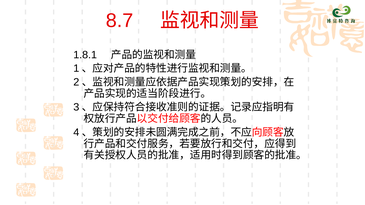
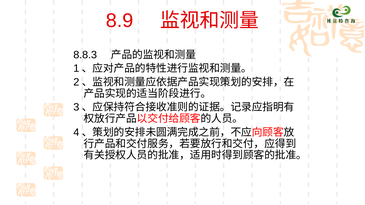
8.7: 8.7 -> 8.9 (120, 21)
1.8.1: 1.8.1 -> 8.8.3 (85, 55)
